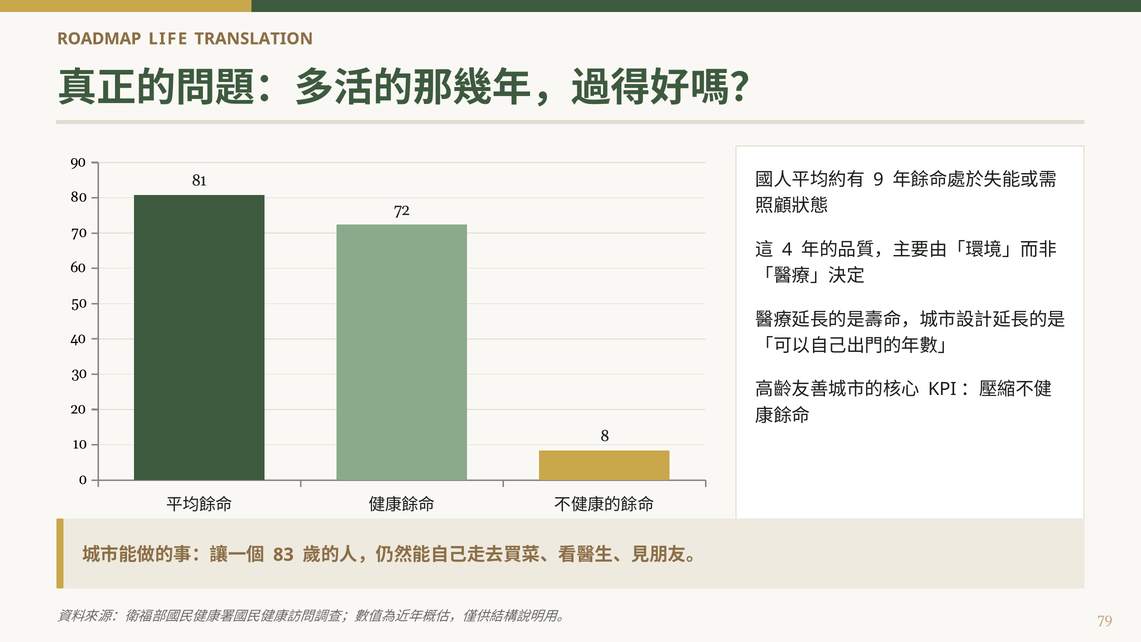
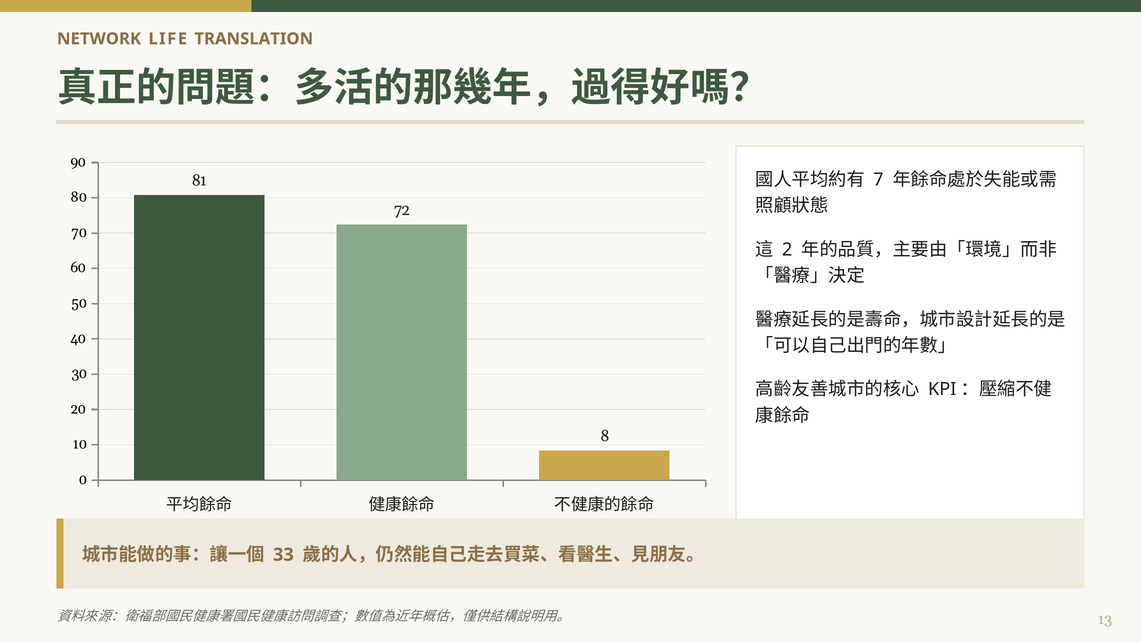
ROADMAP: ROADMAP -> NETWORK (99, 39)
9: 9 -> 7 (878, 180)
4: 4 -> 2 (787, 250)
83: 83 -> 33 (283, 555)
79: 79 -> 13 (1105, 619)
